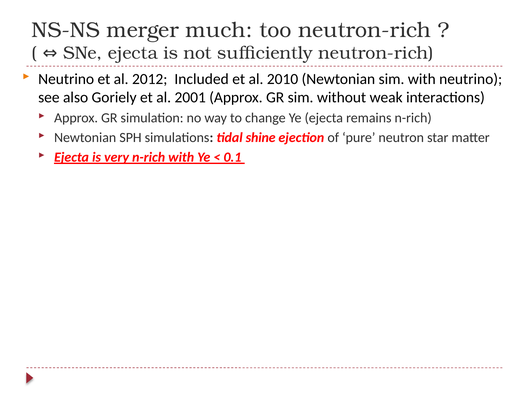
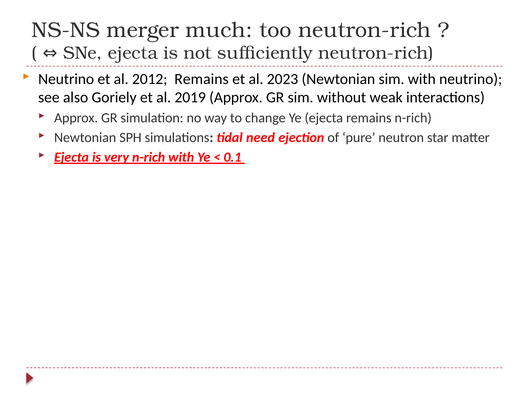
2012 Included: Included -> Remains (202, 79)
2010: 2010 -> 2023 (283, 79)
2001: 2001 -> 2019 (190, 97)
shine: shine -> need (260, 137)
